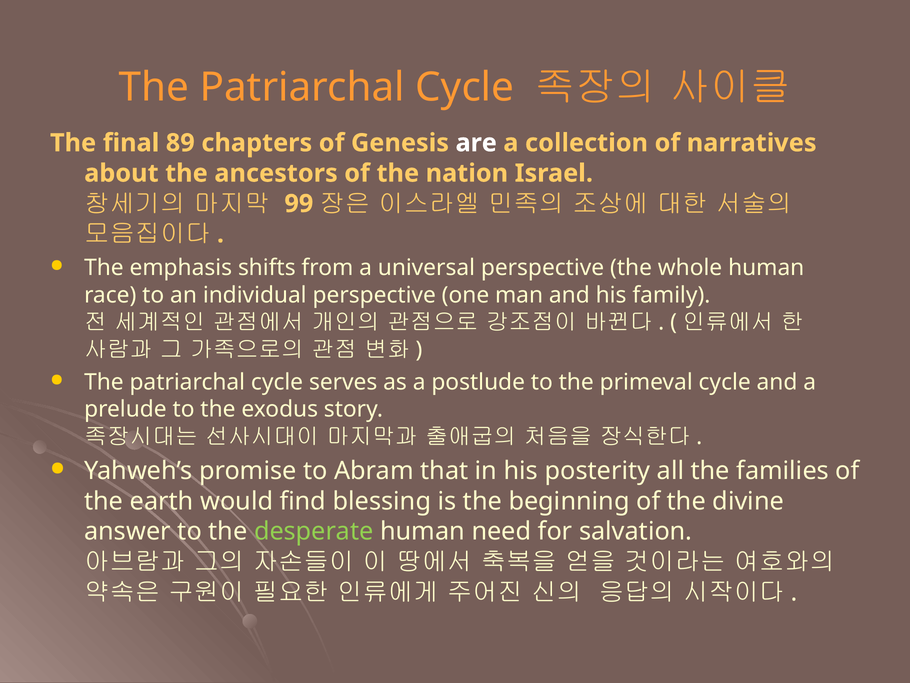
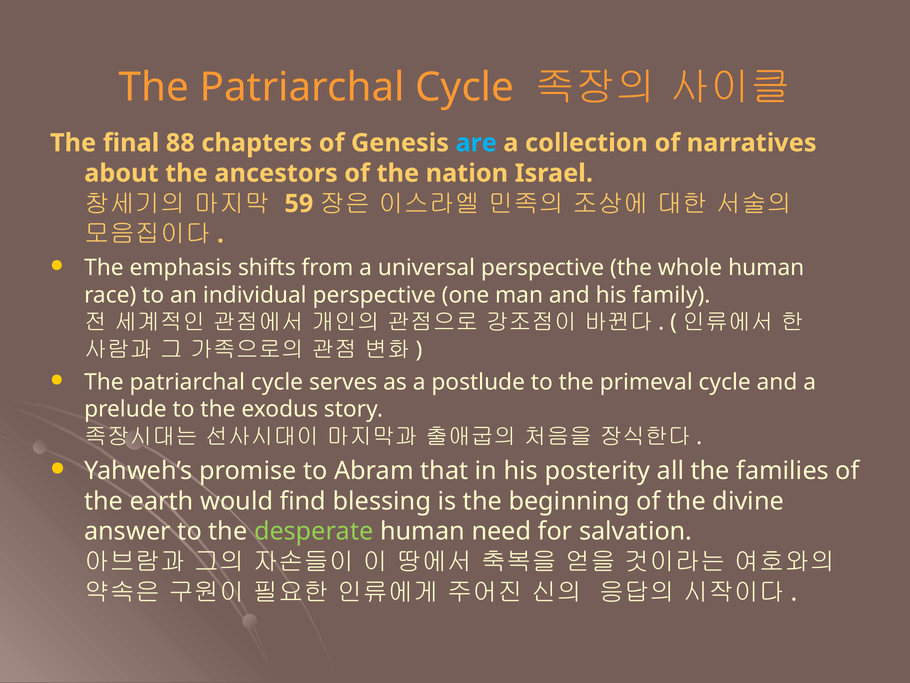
89: 89 -> 88 (180, 143)
are colour: white -> light blue (476, 143)
99: 99 -> 59 (299, 204)
